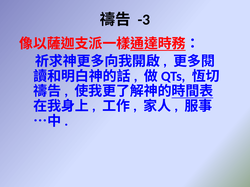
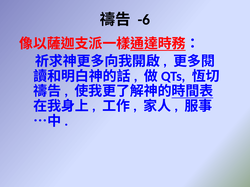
-3: -3 -> -6 (144, 20)
